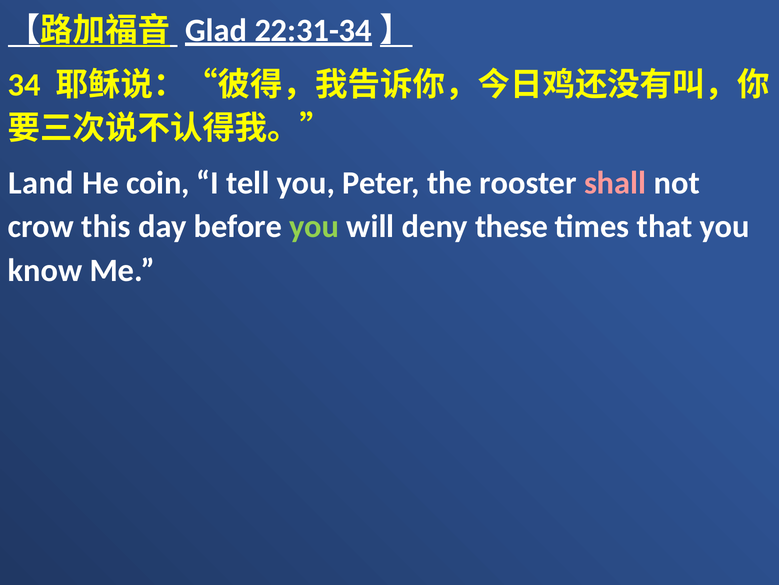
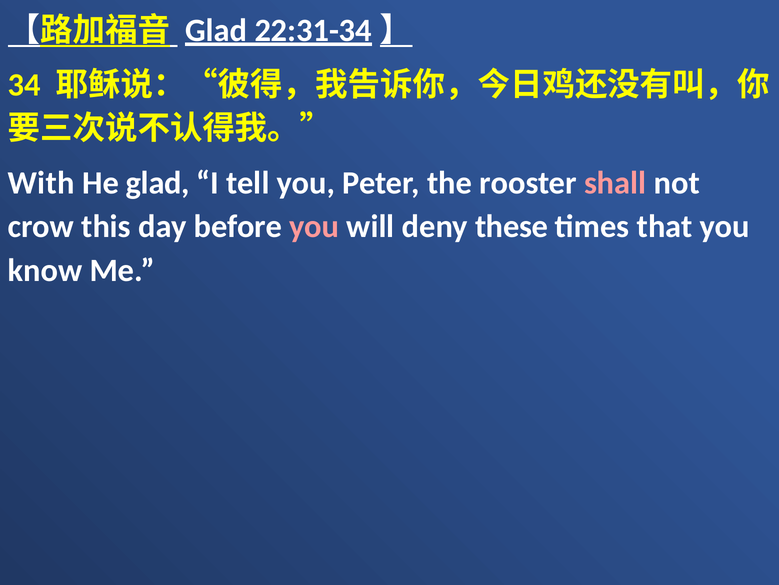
Land: Land -> With (41, 183)
He coin: coin -> glad (158, 183)
you colour: light green -> pink (314, 226)
